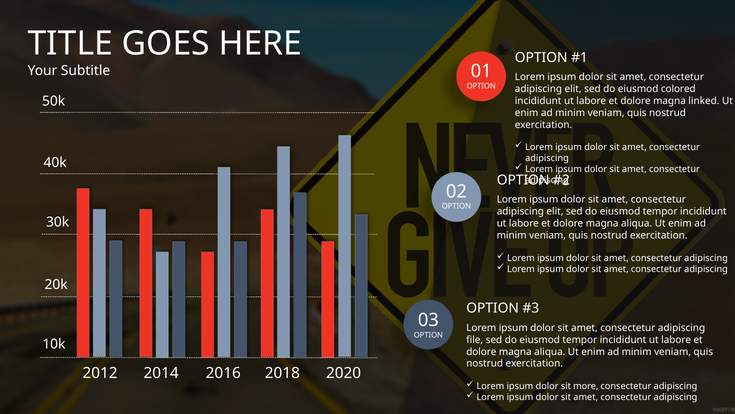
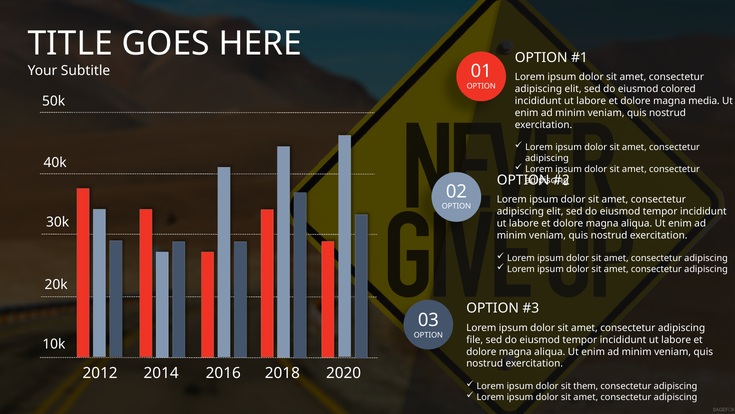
linked: linked -> media (704, 101)
more: more -> them (586, 386)
